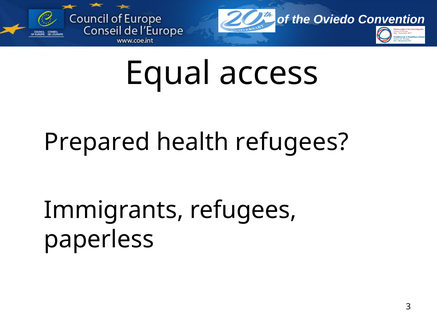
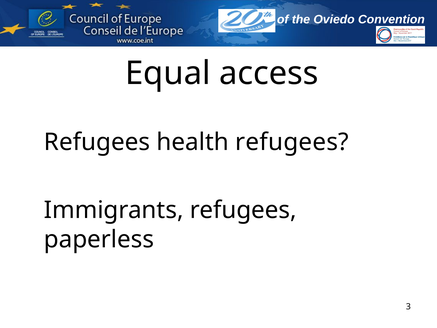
Prepared: Prepared -> Refugees (97, 142)
